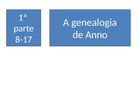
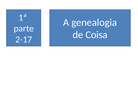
Anno: Anno -> Coisa (96, 35)
8-17: 8-17 -> 2-17 (24, 40)
